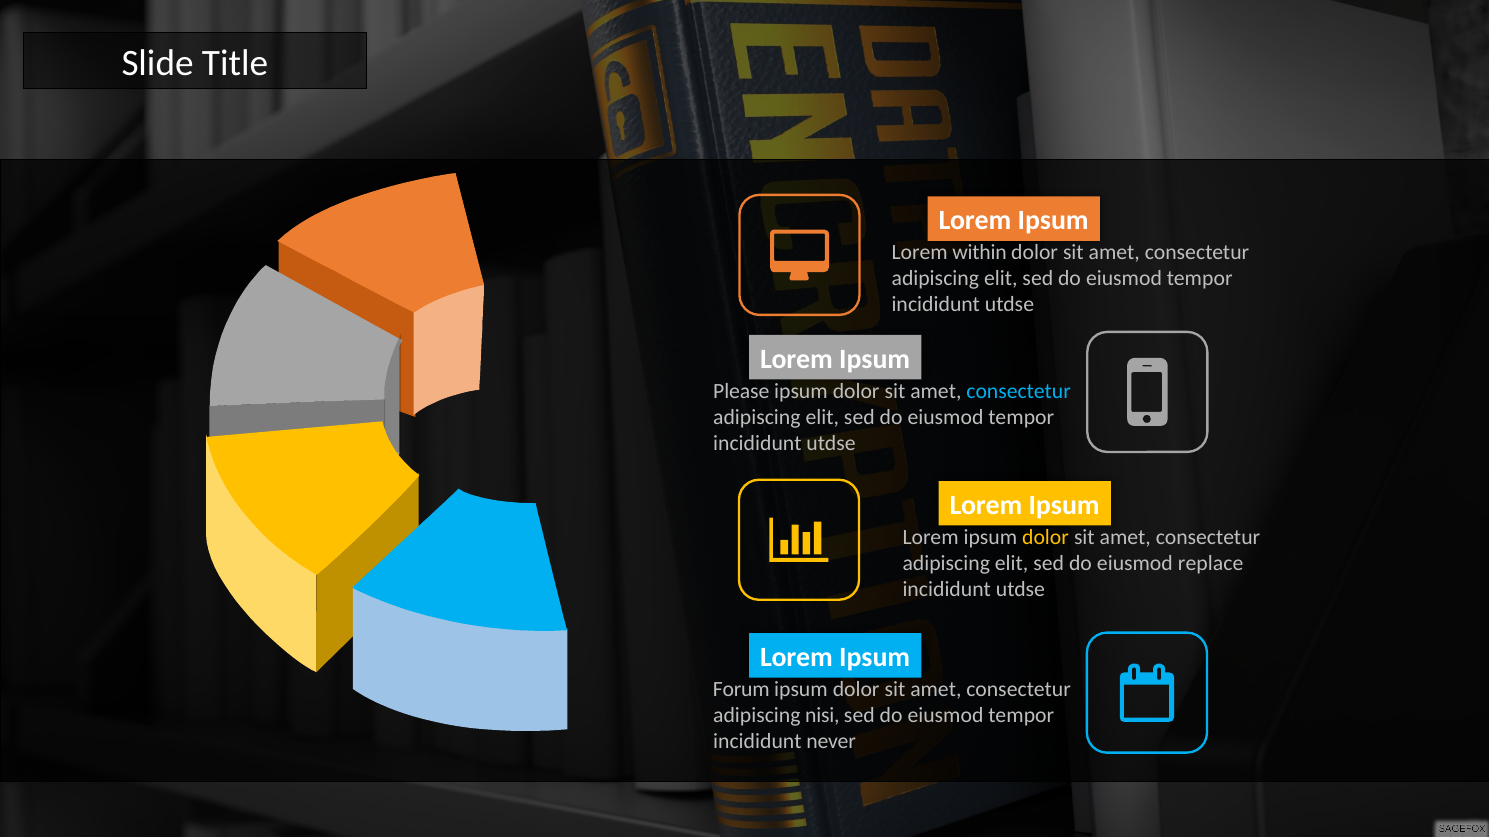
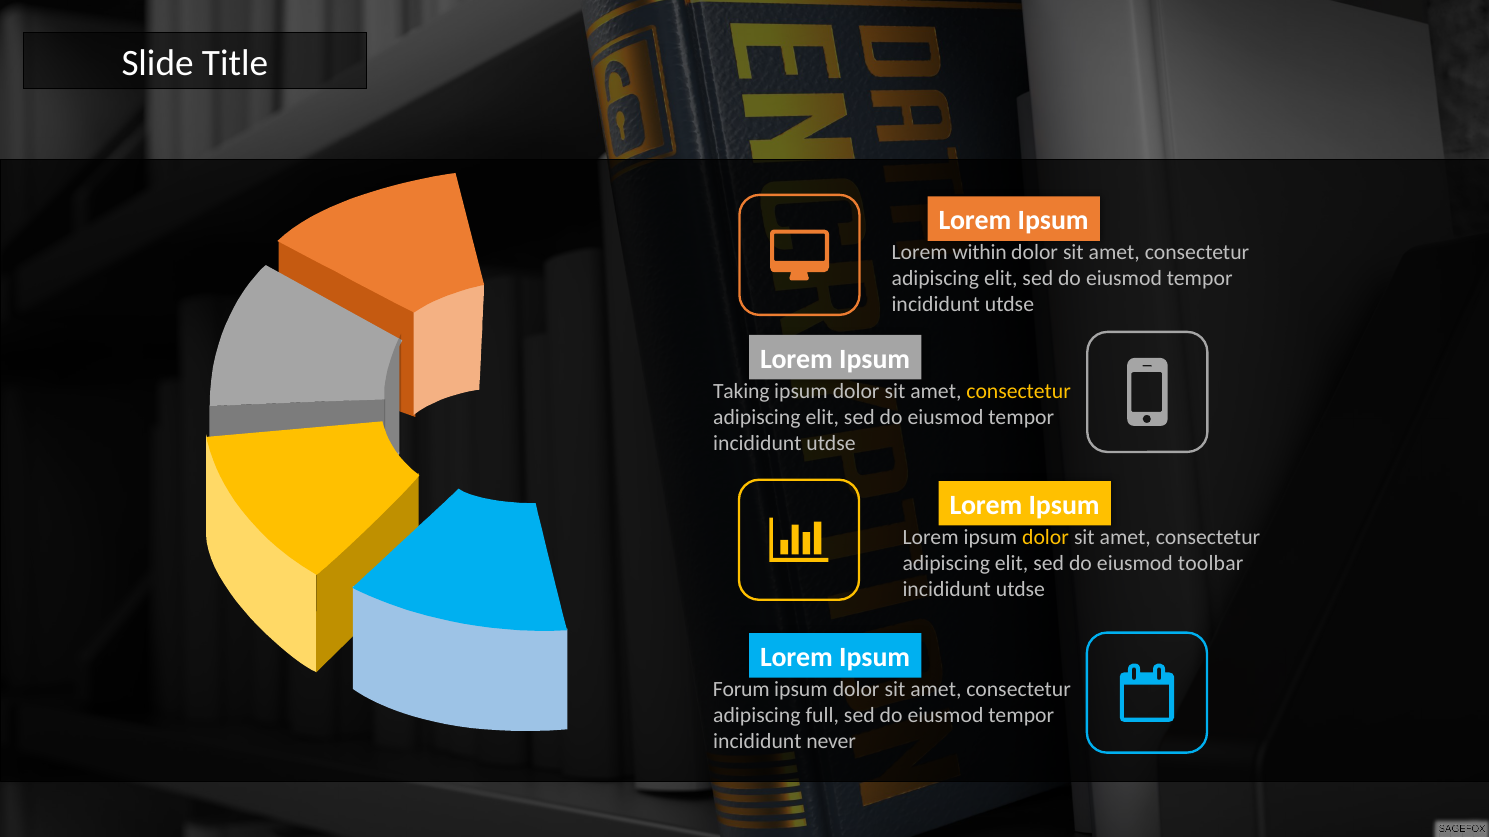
Please: Please -> Taking (741, 391)
consectetur colour: light blue -> yellow (1019, 391)
replace: replace -> toolbar (1211, 563)
nisi: nisi -> full (822, 716)
